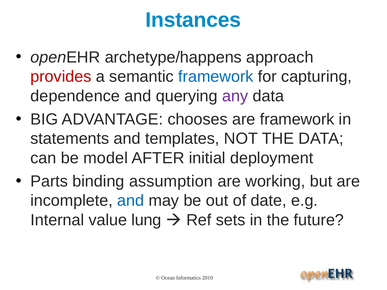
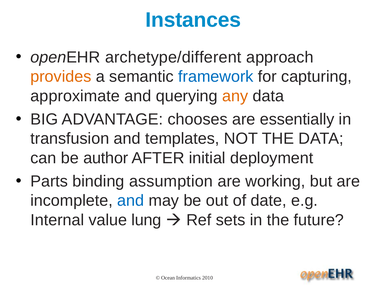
archetype/happens: archetype/happens -> archetype/different (173, 57)
provides colour: red -> orange (61, 77)
dependence: dependence -> approximate (75, 96)
any colour: purple -> orange (235, 96)
are framework: framework -> essentially (297, 119)
statements: statements -> transfusion (70, 139)
model: model -> author (106, 158)
